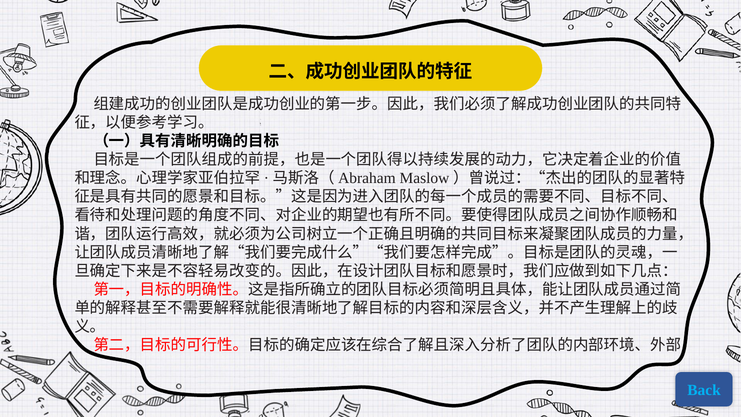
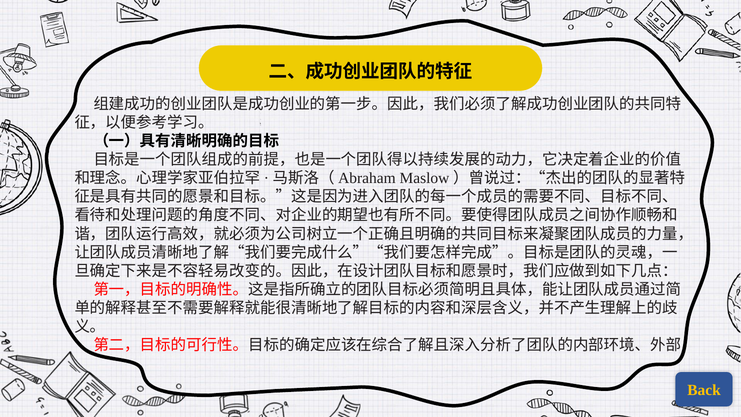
Back colour: light blue -> yellow (704, 390)
